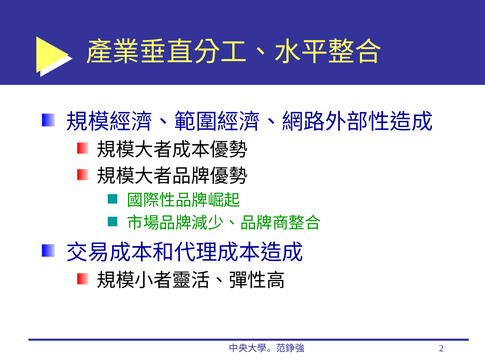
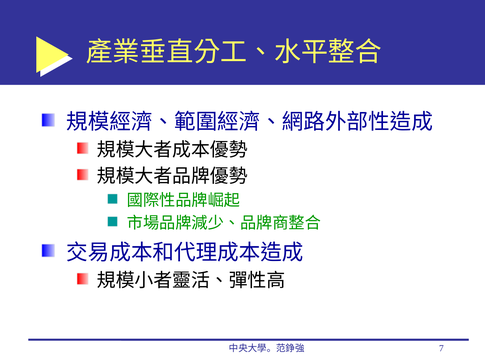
2: 2 -> 7 (441, 348)
